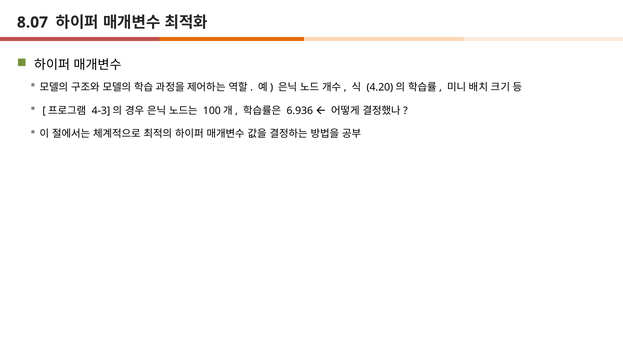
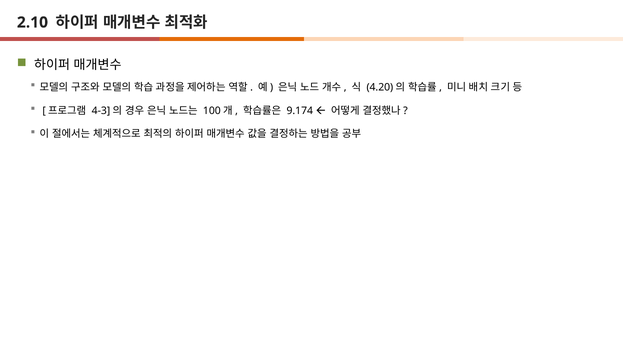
8.07: 8.07 -> 2.10 (32, 22)
6.936: 6.936 -> 9.174 (300, 111)
